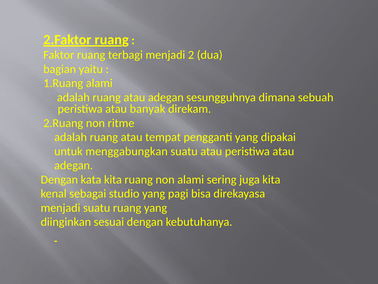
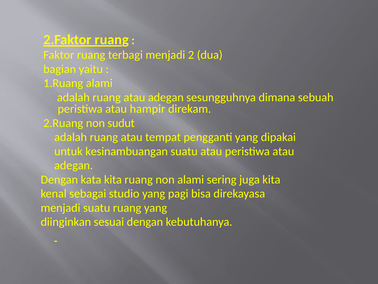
banyak: banyak -> hampir (148, 109)
ritme: ritme -> sudut (121, 123)
menggabungkan: menggabungkan -> kesinambuangan (127, 151)
